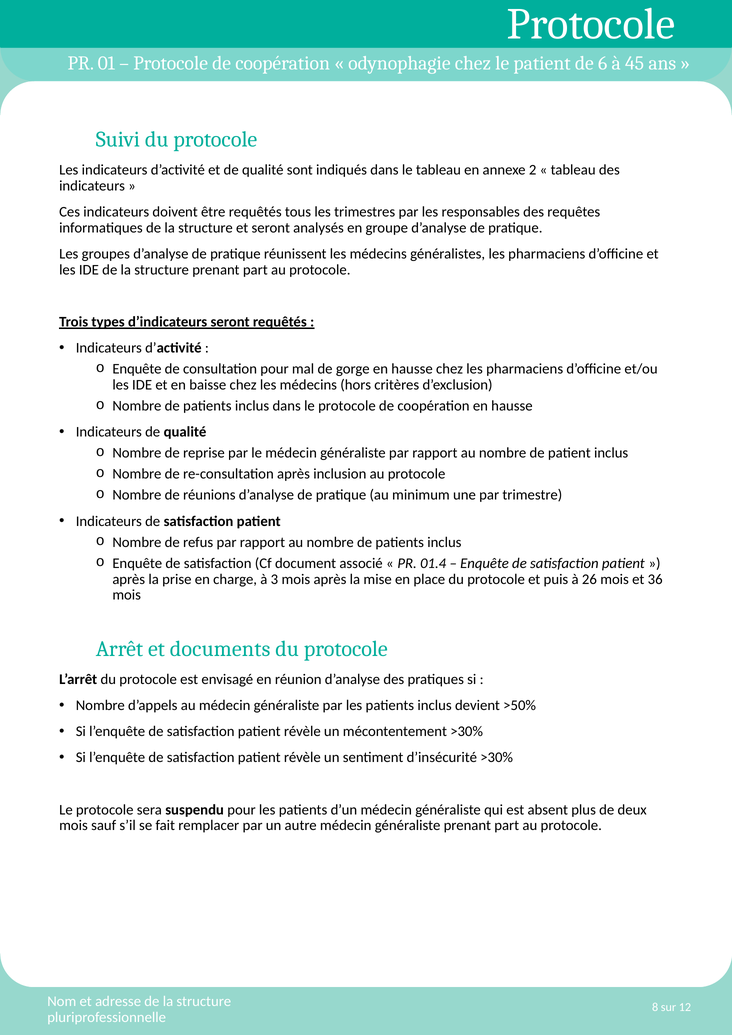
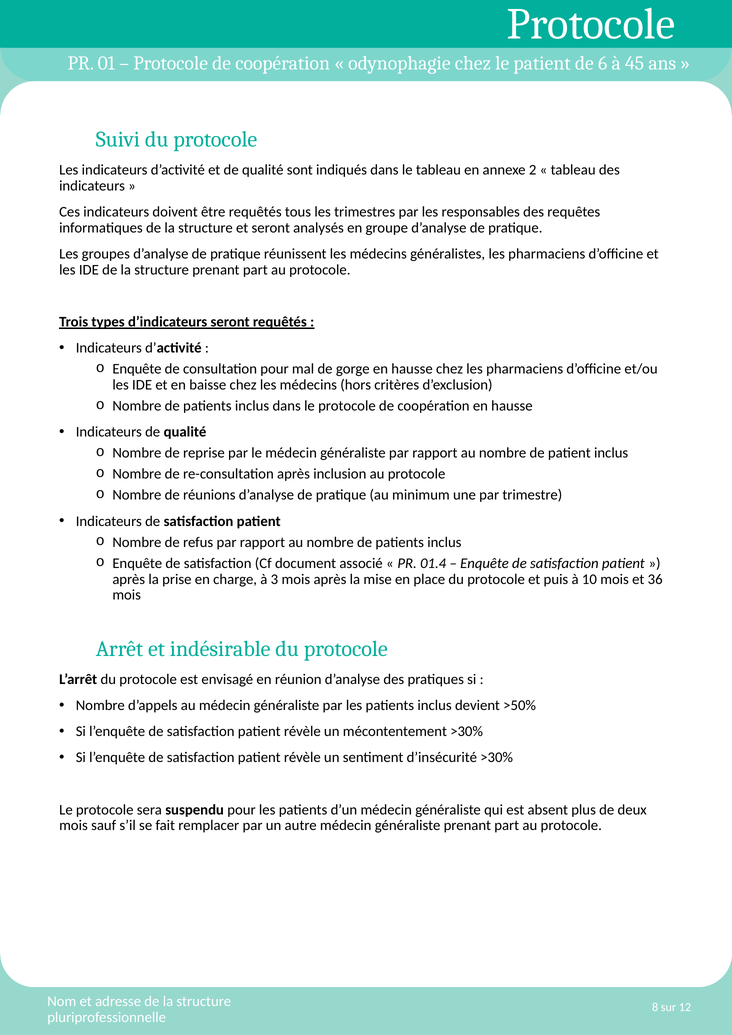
26: 26 -> 10 (589, 579)
documents: documents -> indésirable (220, 649)
